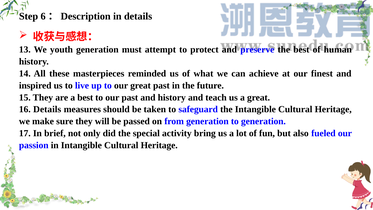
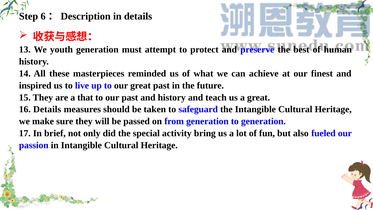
a best: best -> that (85, 97)
